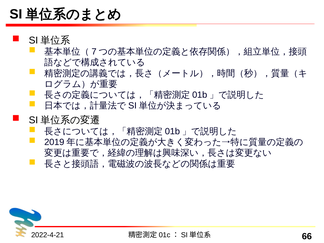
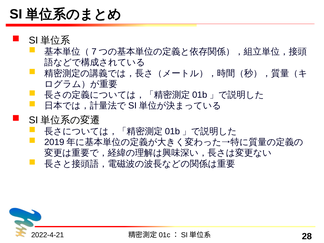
66: 66 -> 28 (307, 236)
